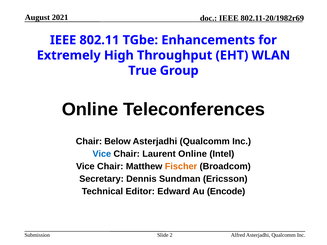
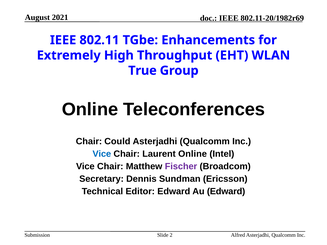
Below: Below -> Could (117, 141)
Fischer colour: orange -> purple (181, 167)
Au Encode: Encode -> Edward (226, 192)
